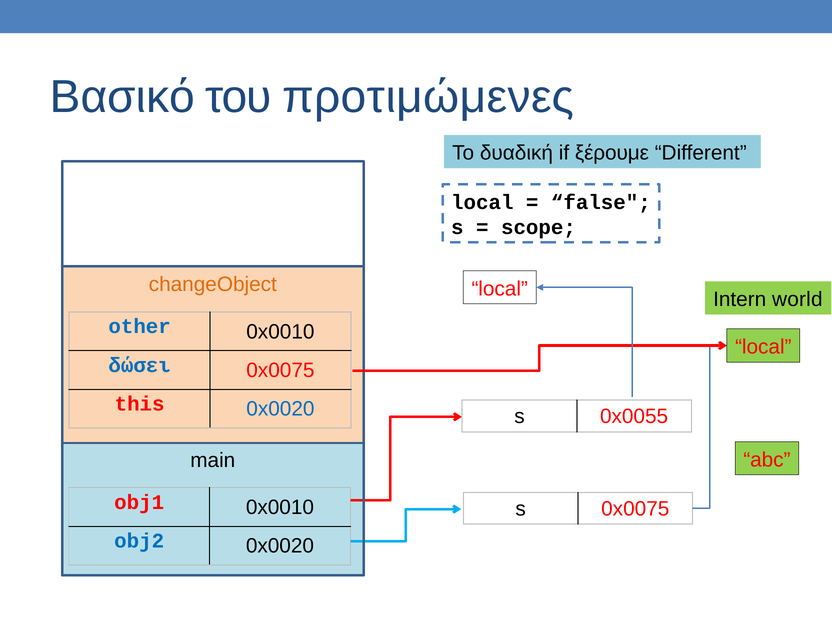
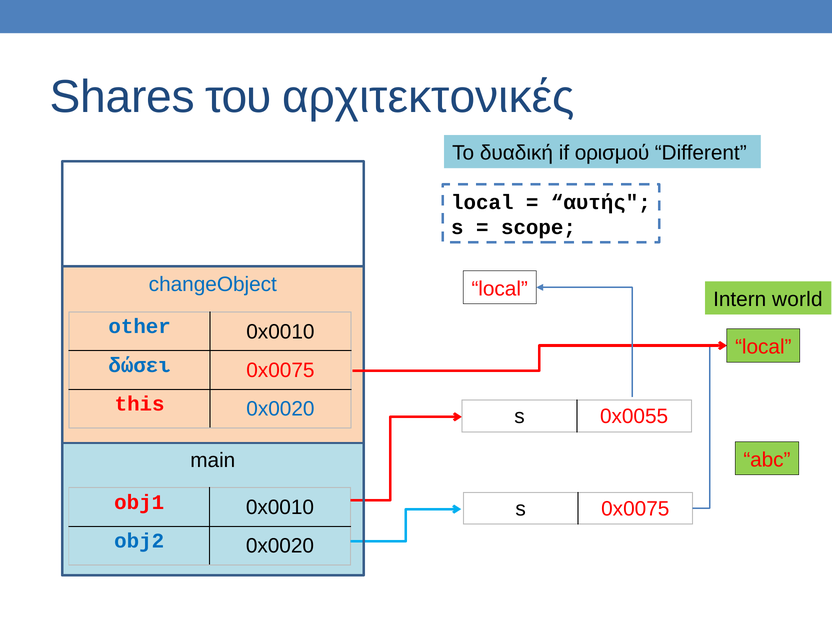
Βασικό: Βασικό -> Shares (122, 97)
προτιμώμενες: προτιμώμενες -> αρχιτεκτονικές (428, 97)
ξέρουμε: ξέρουμε -> ορισμού (612, 153)
false: false -> αυτής (601, 202)
changeObject colour: orange -> blue (213, 284)
